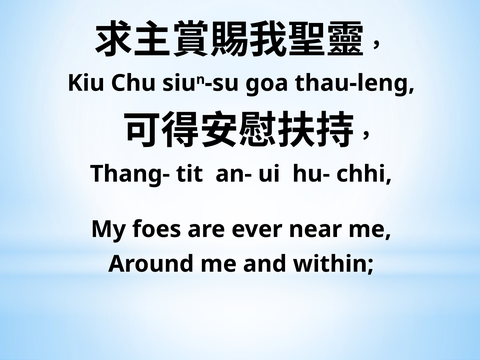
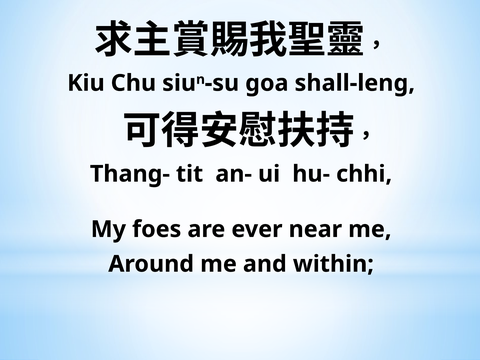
thau-leng: thau-leng -> shall-leng (355, 83)
